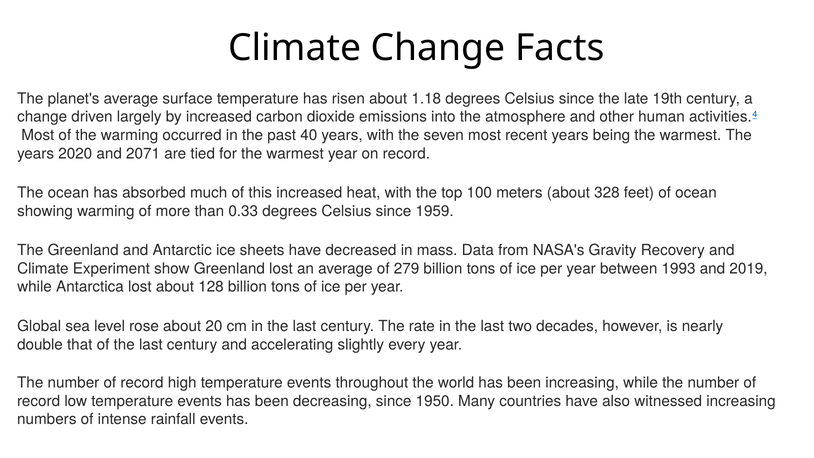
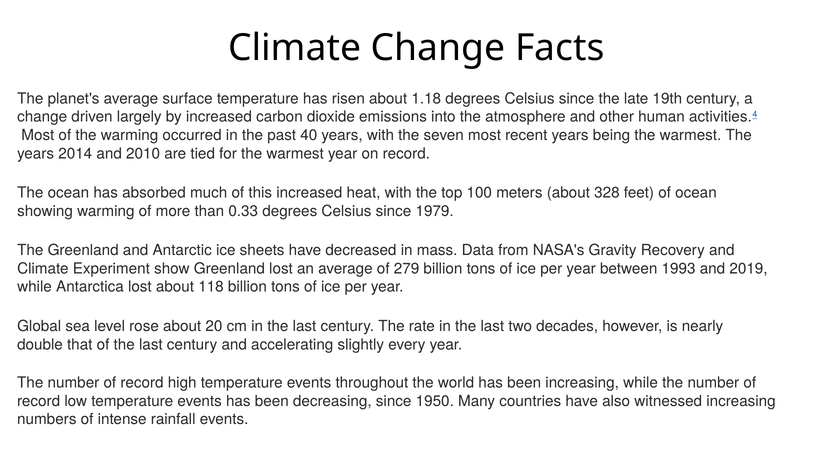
2020: 2020 -> 2014 (75, 153)
2071: 2071 -> 2010 (143, 153)
1959: 1959 -> 1979 (435, 211)
128: 128 -> 118 (211, 287)
